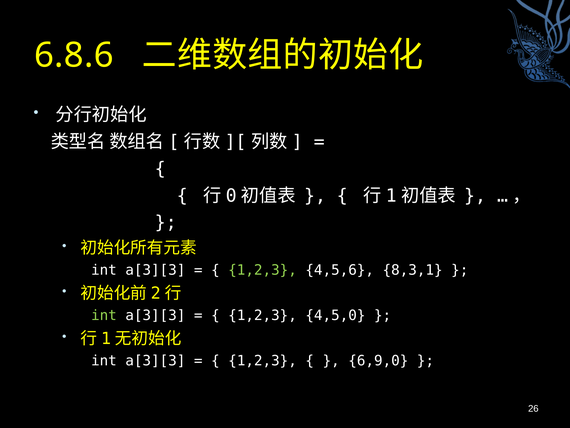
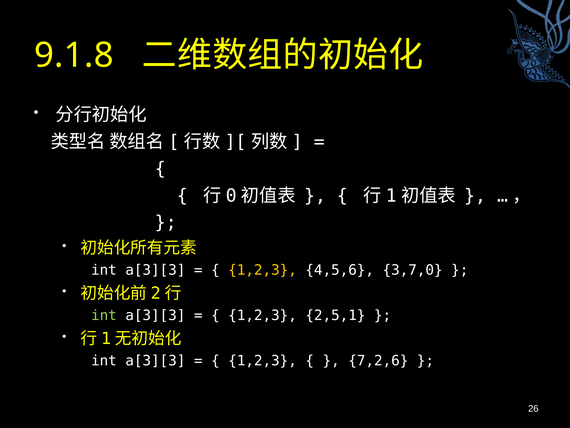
6.8.6: 6.8.6 -> 9.1.8 (74, 55)
1,2,3 colour: light green -> yellow (263, 270)
8,3,1: 8,3,1 -> 3,7,0 (413, 270)
4,5,0: 4,5,0 -> 2,5,1 (335, 315)
6,9,0: 6,9,0 -> 7,2,6 (378, 360)
